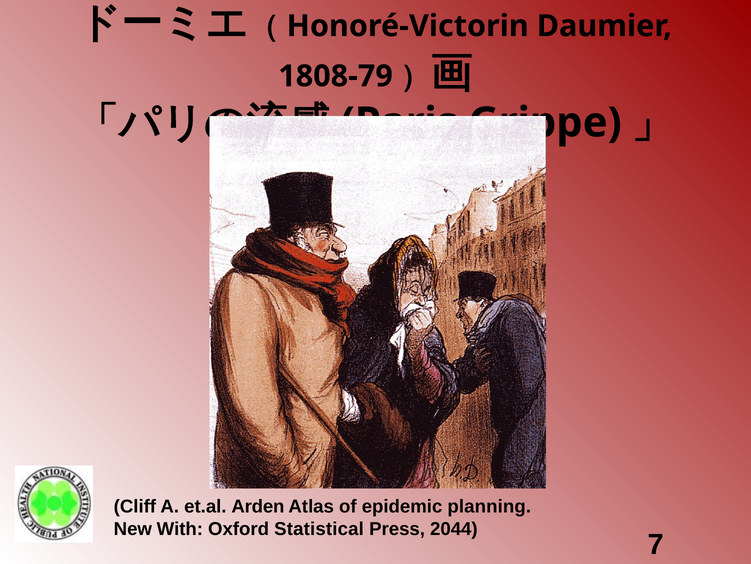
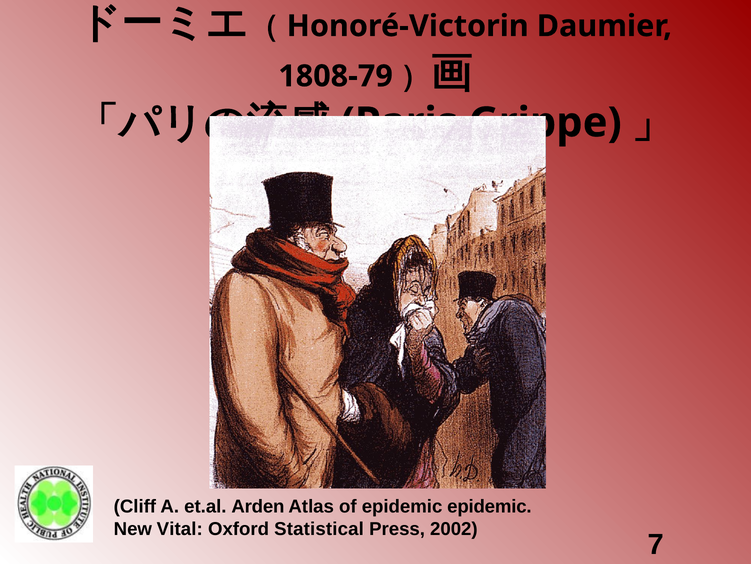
epidemic planning: planning -> epidemic (489, 506)
With: With -> Vital (180, 528)
2044: 2044 -> 2002 (454, 528)
